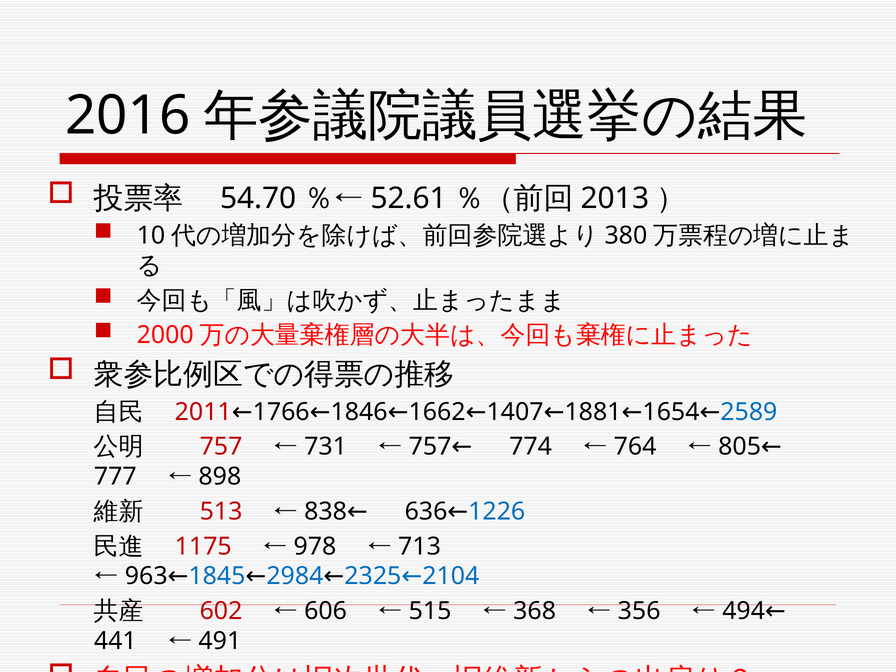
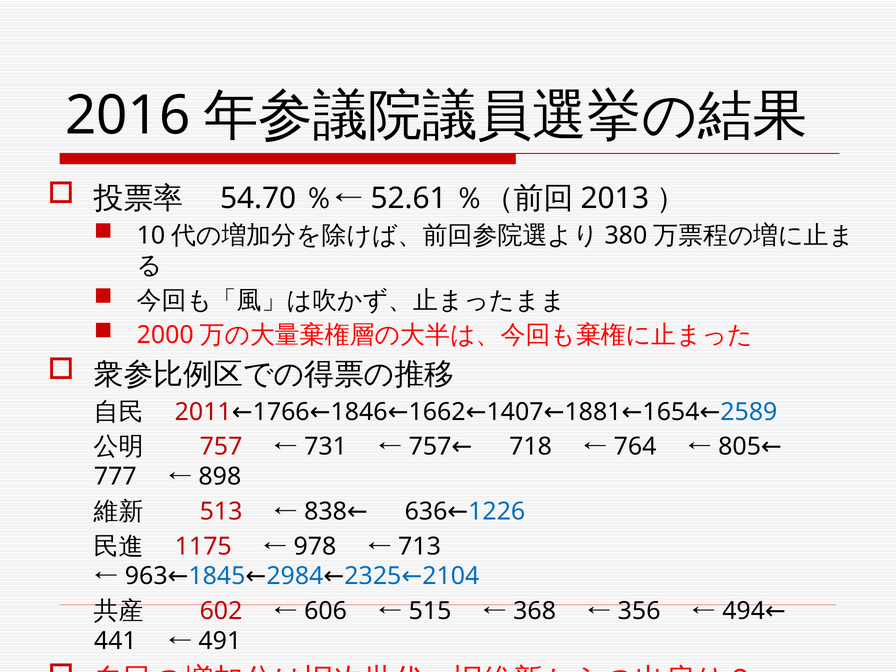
774: 774 -> 718 (531, 447)
